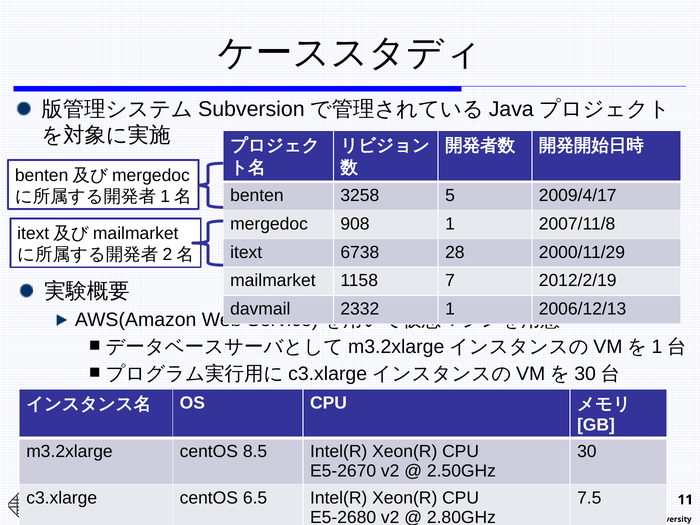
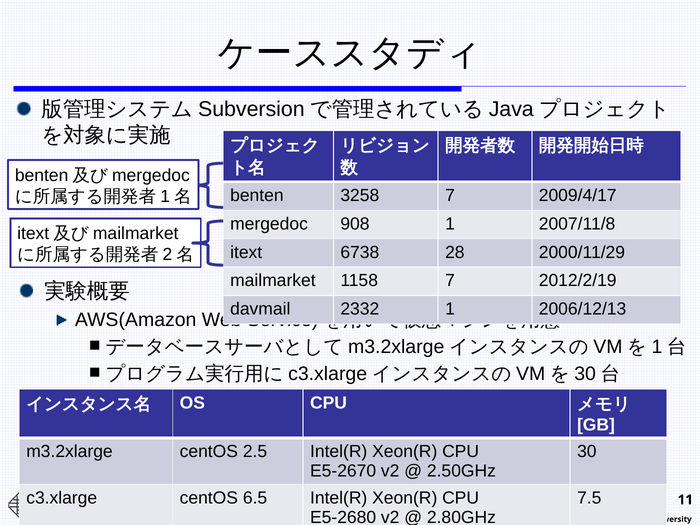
3258 5: 5 -> 7 (450, 196)
8.5: 8.5 -> 2.5 (255, 452)
